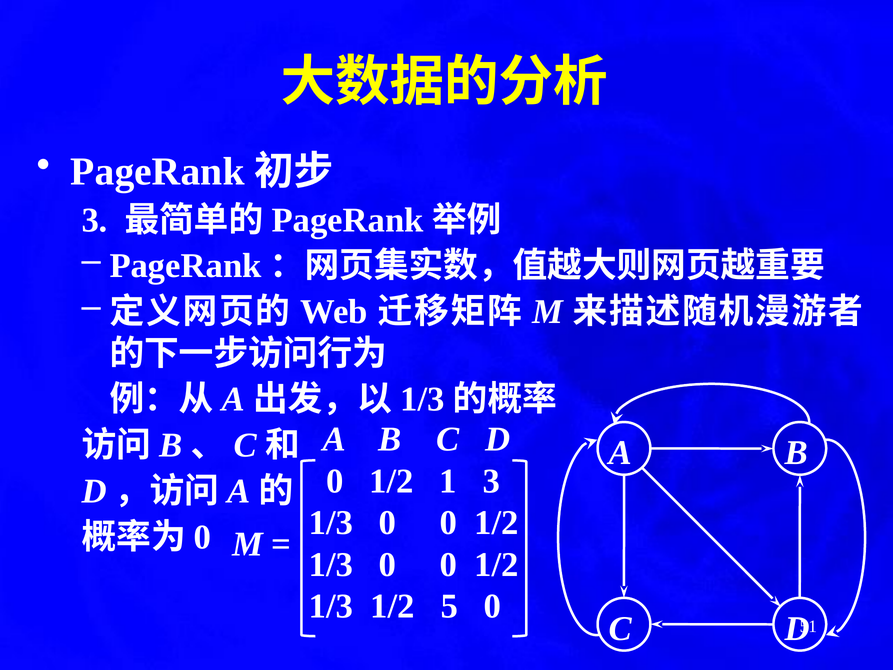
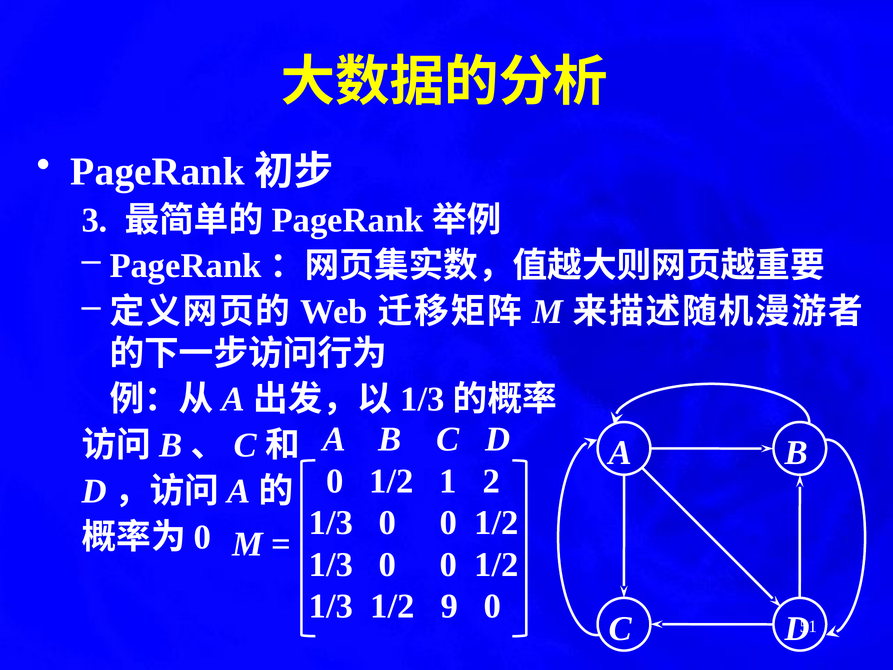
1 3: 3 -> 2 (491, 481)
5: 5 -> 9 (449, 606)
